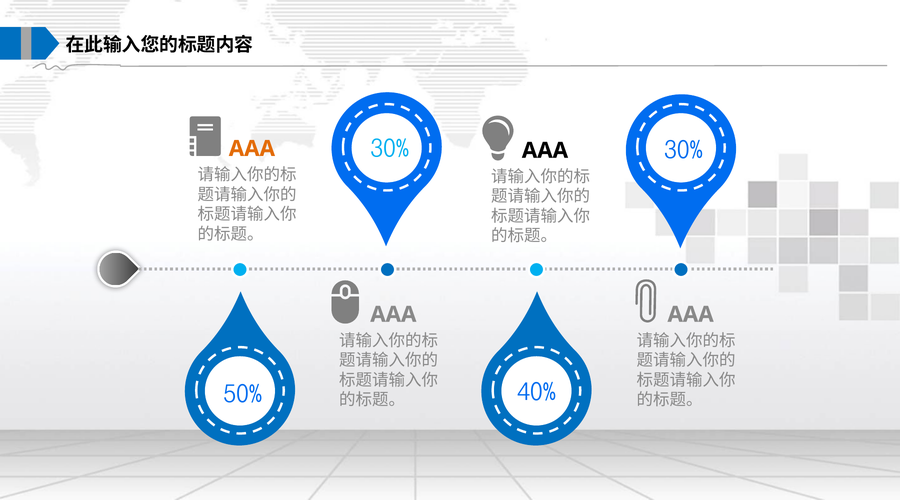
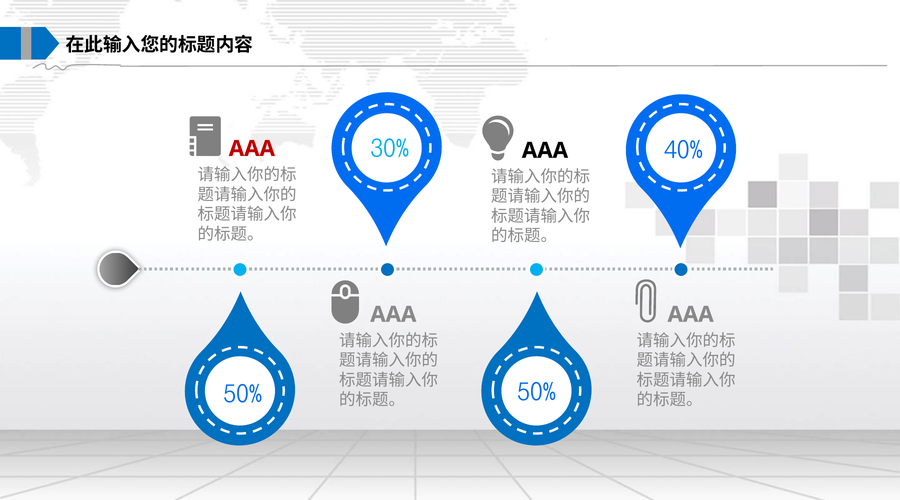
30%: 30% -> 40% (683, 150)
AAA colour: orange -> red (252, 149)
40%: 40% -> 50% (536, 392)
